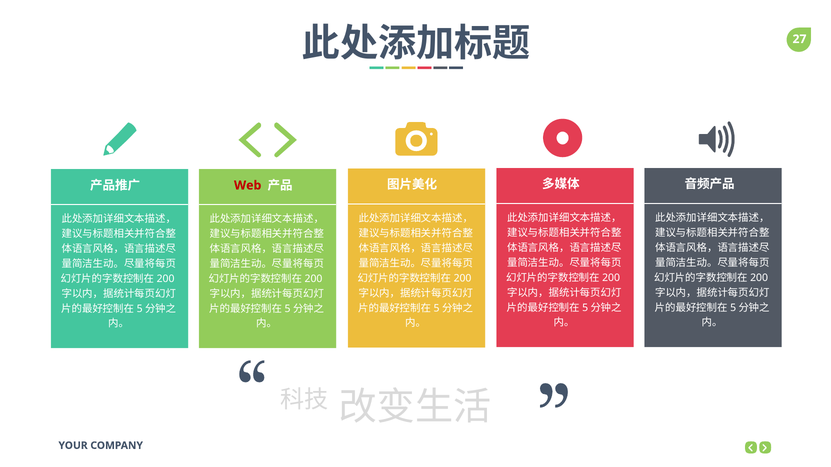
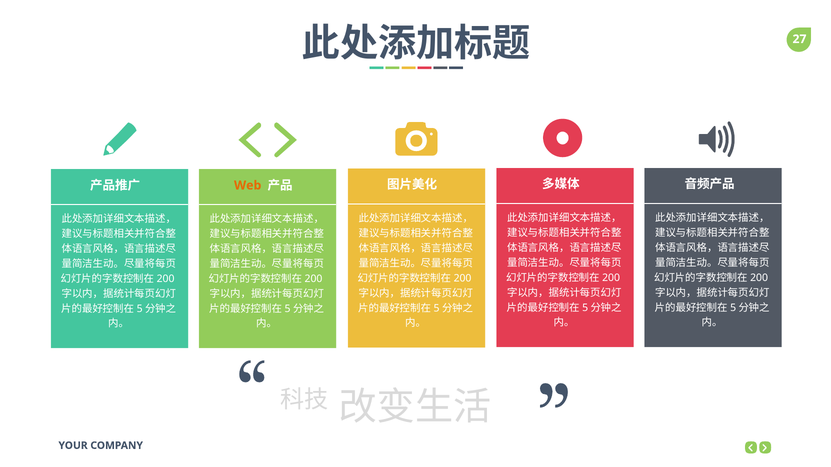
Web colour: red -> orange (248, 186)
